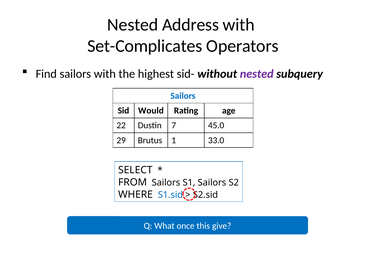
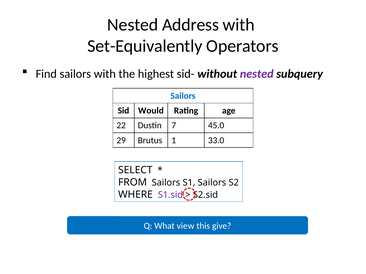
Set-Complicates: Set-Complicates -> Set-Equivalently (145, 46)
S1.sid colour: blue -> purple (170, 195)
once: once -> view (185, 226)
